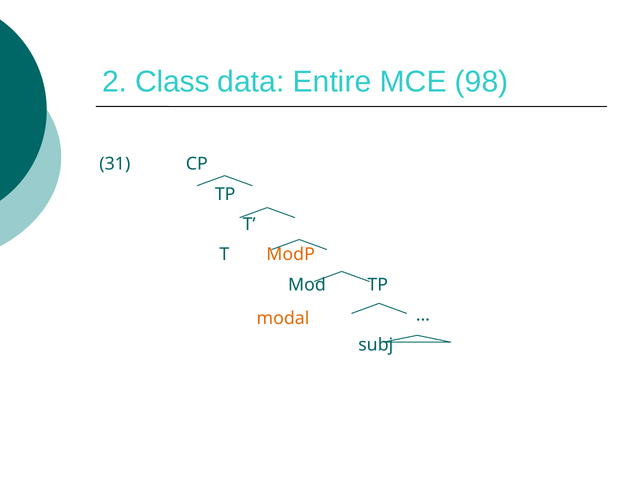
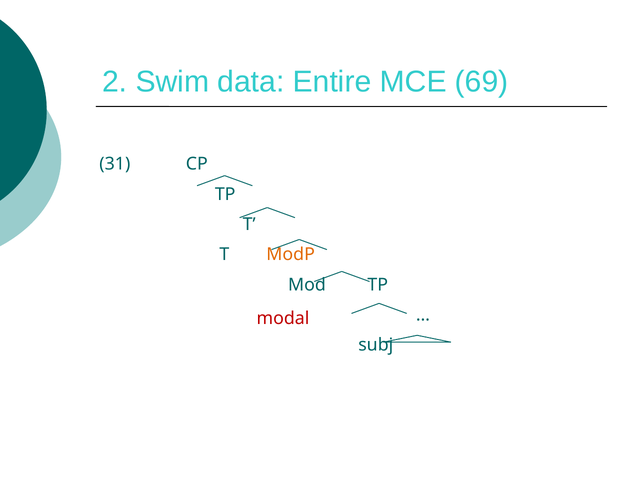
Class: Class -> Swim (172, 82)
98: 98 -> 69 (482, 82)
modal colour: orange -> red (283, 319)
